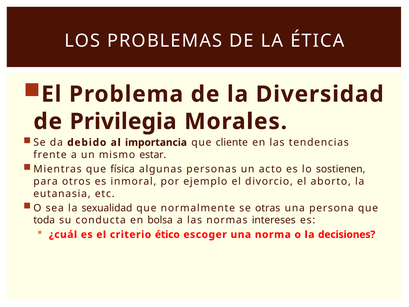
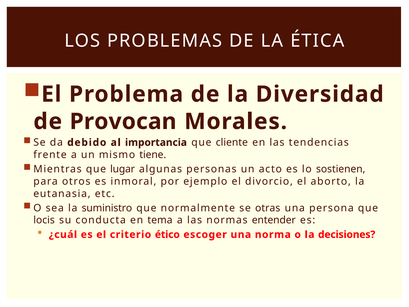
Privilegia: Privilegia -> Provocan (123, 121)
estar: estar -> tiene (153, 155)
física: física -> lugar (123, 169)
sexualidad: sexualidad -> suministro (107, 208)
toda: toda -> locis (44, 220)
bolsa: bolsa -> tema (160, 220)
intereses: intereses -> entender (274, 220)
